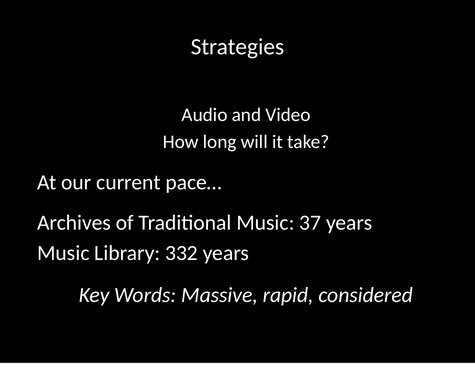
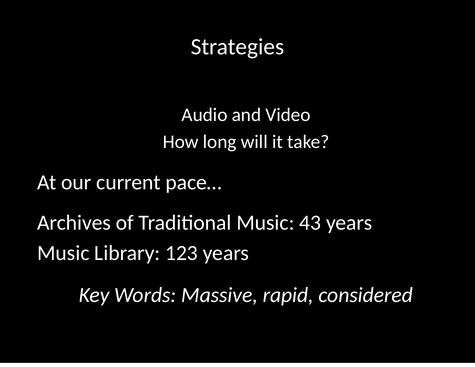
37: 37 -> 43 (310, 223)
332: 332 -> 123 (182, 253)
